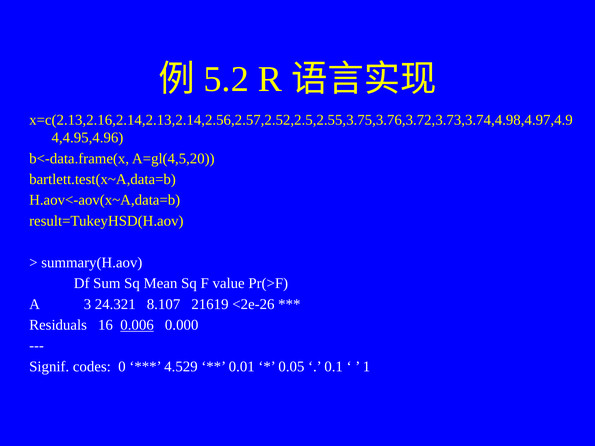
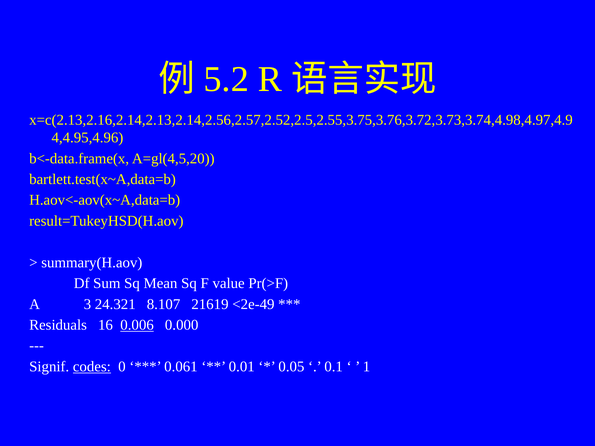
<2e-26: <2e-26 -> <2e-49 (253, 304)
codes underline: none -> present (92, 367)
4.529: 4.529 -> 0.061 (181, 367)
